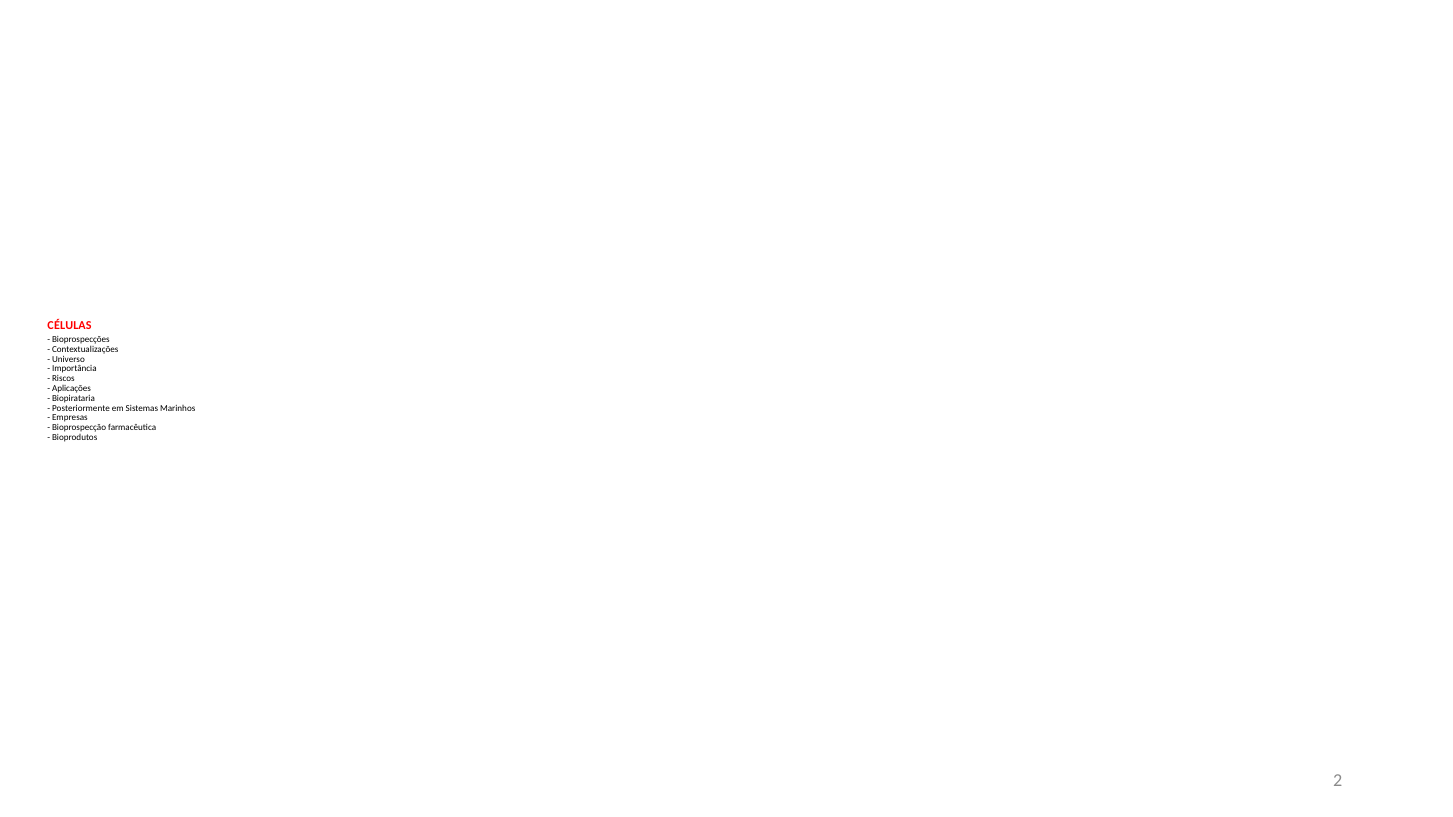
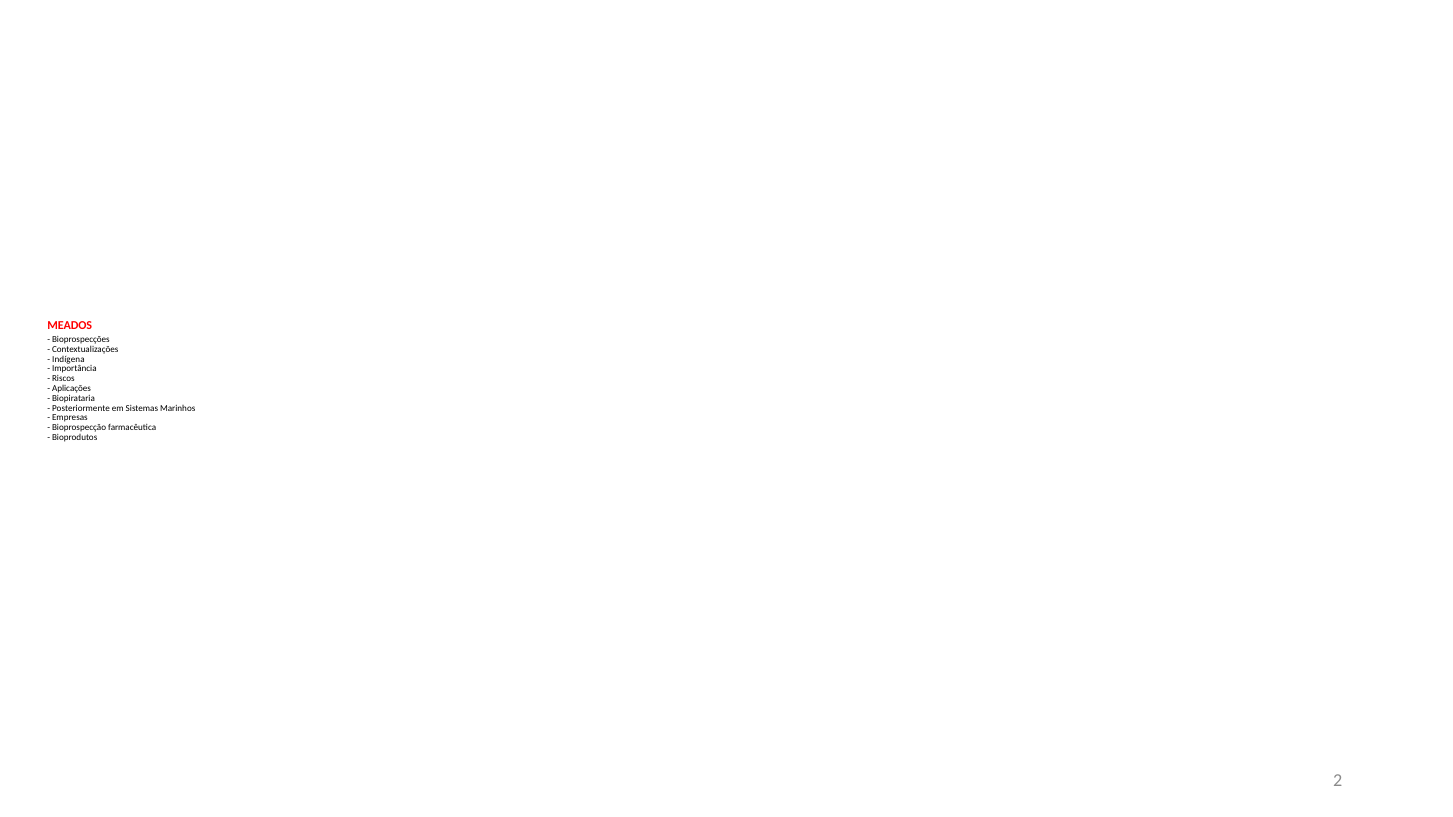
CÉLULAS: CÉLULAS -> MEADOS (70, 325)
Universo: Universo -> Indígena (68, 359)
